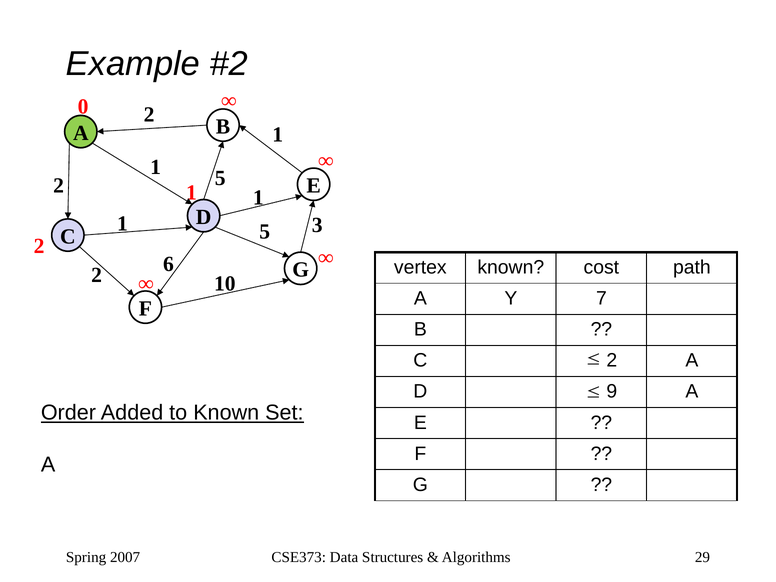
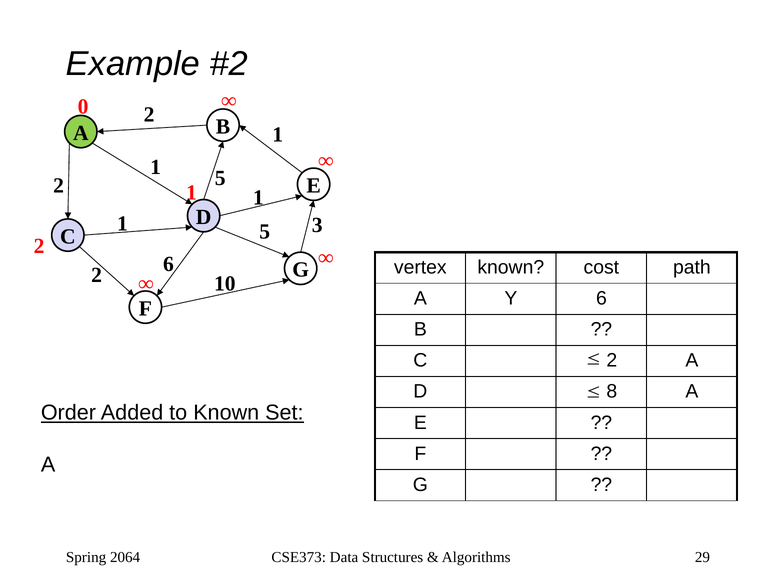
Y 7: 7 -> 6 (601, 298)
9: 9 -> 8 (612, 392)
2007: 2007 -> 2064 (125, 557)
